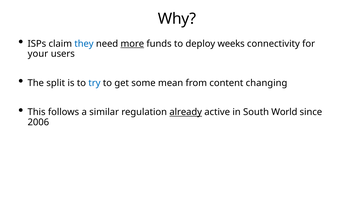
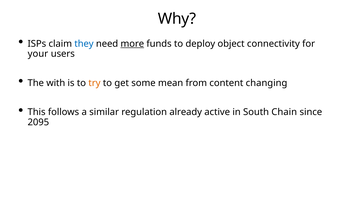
weeks: weeks -> object (231, 44)
split: split -> with (56, 83)
try colour: blue -> orange (94, 83)
already underline: present -> none (186, 112)
World: World -> Chain (284, 112)
2006: 2006 -> 2095 (38, 122)
